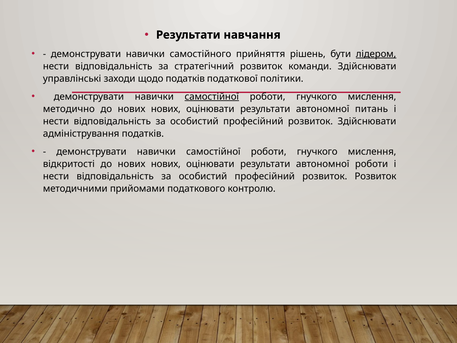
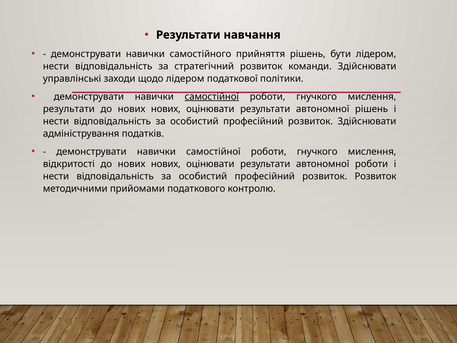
лідером underline: present -> none (376, 54)
щодо податків: податків -> лідером (185, 79)
методично: методично -> результати (69, 109)
автономної питань: питань -> рішень (372, 109)
